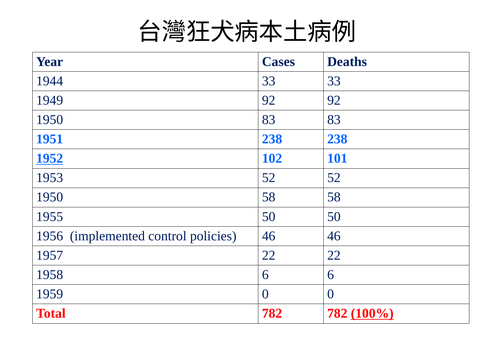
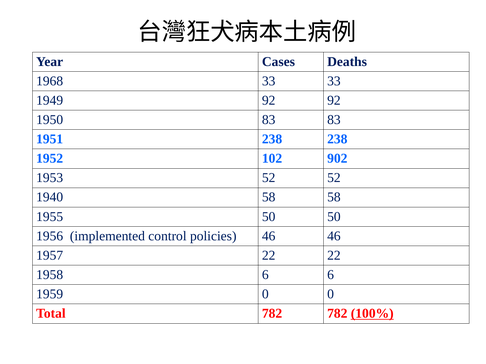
1944: 1944 -> 1968 (50, 81)
1952 underline: present -> none (50, 159)
101: 101 -> 902 (337, 159)
1950: 1950 -> 1940 (50, 197)
